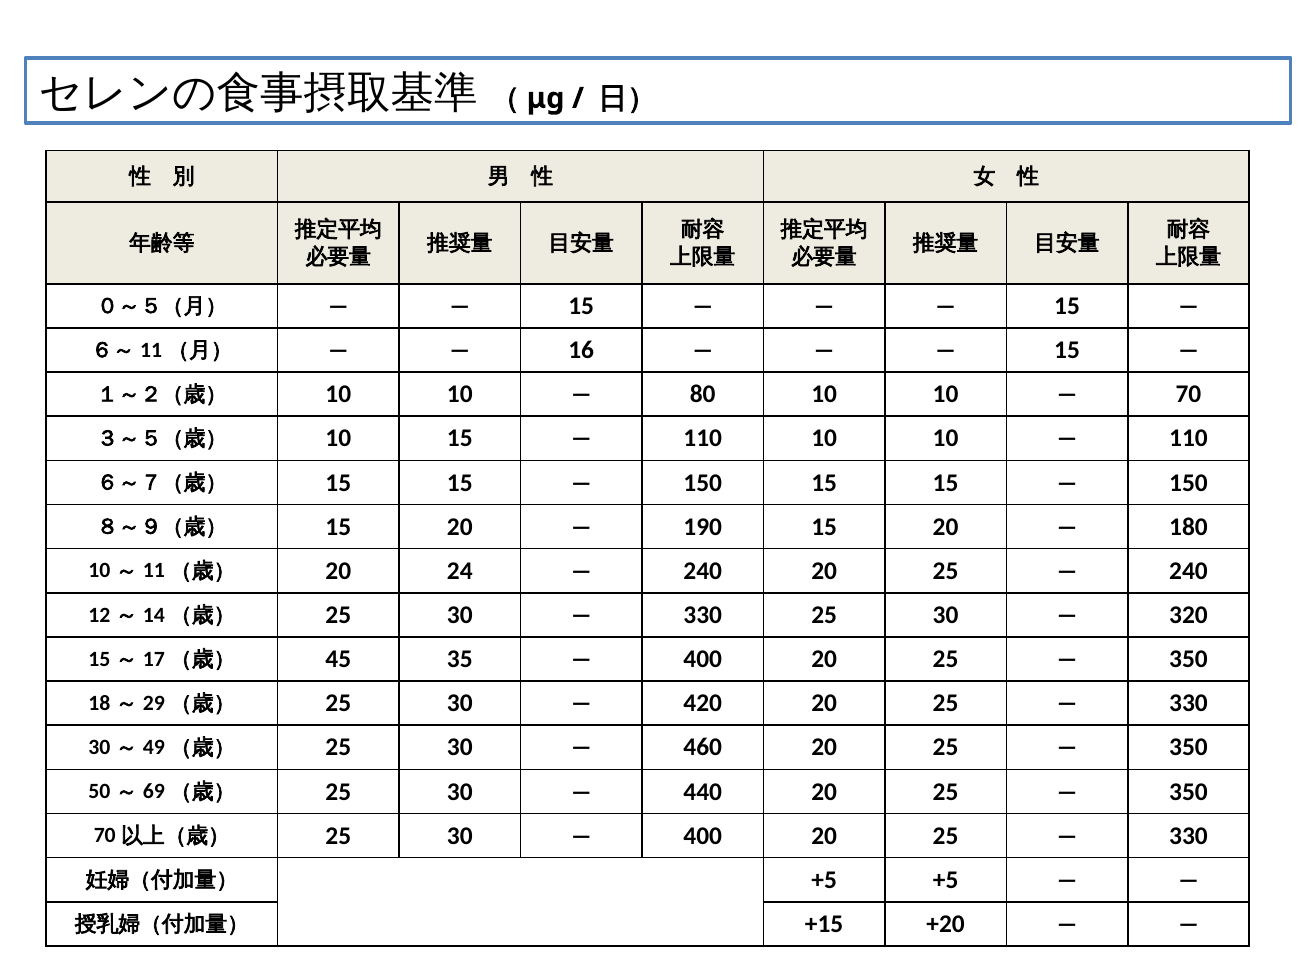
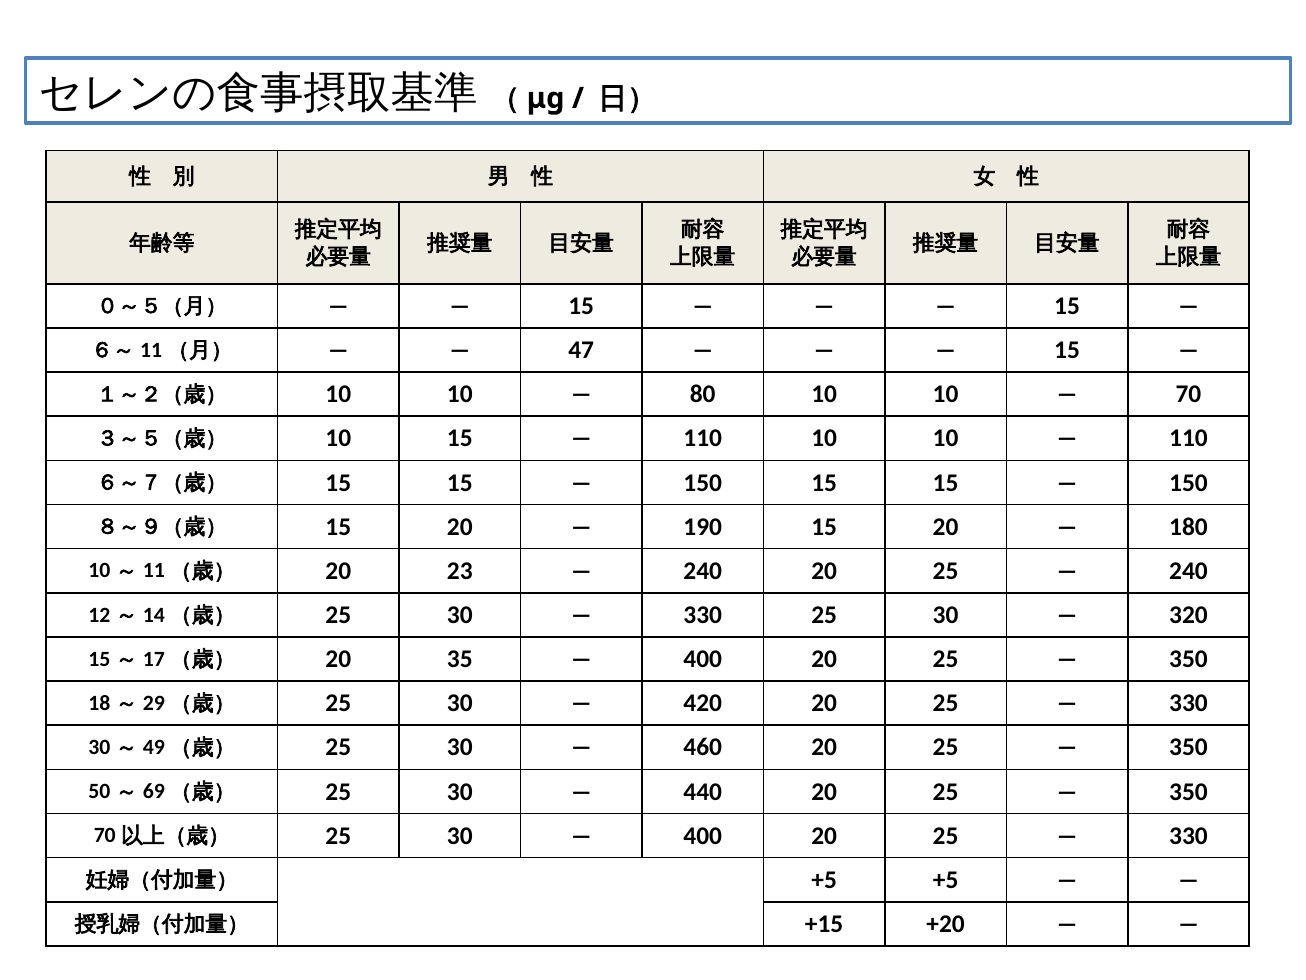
16: 16 -> 47 (581, 350)
24: 24 -> 23 (460, 571)
45: 45 -> 20 (338, 659)
